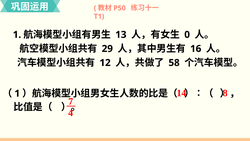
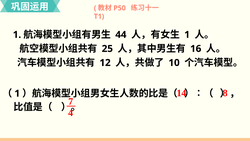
13: 13 -> 44 (121, 35)
0: 0 -> 1 (187, 35)
29: 29 -> 25 (107, 49)
58: 58 -> 10 (174, 63)
